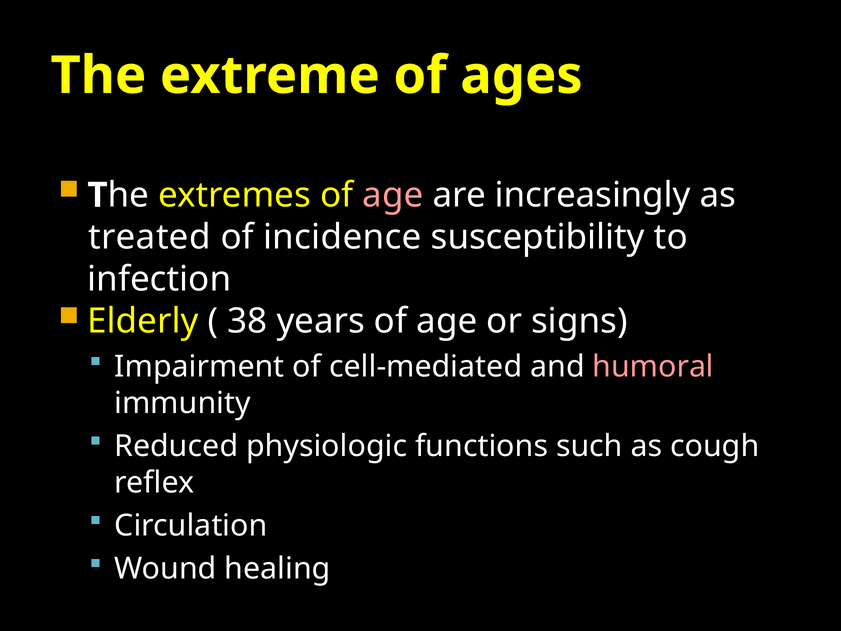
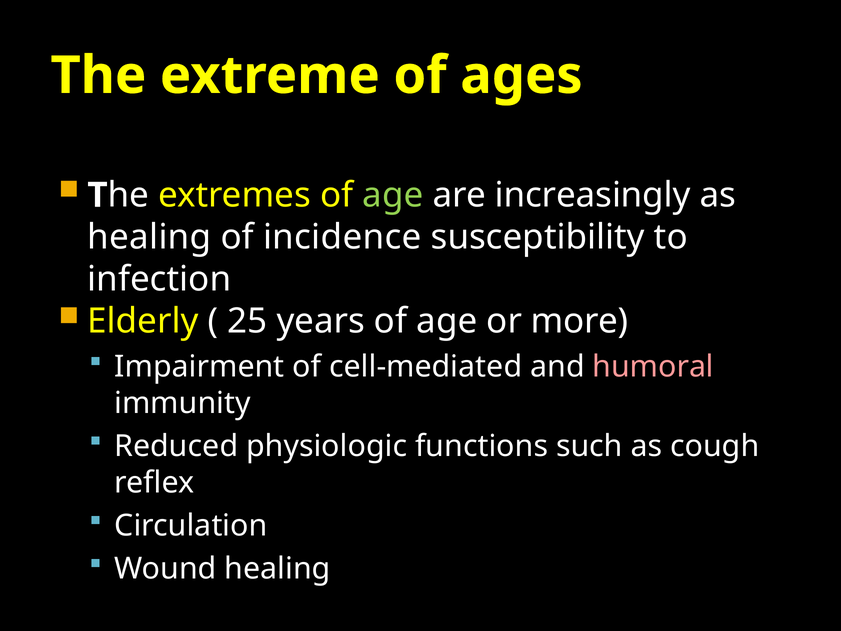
age colour: pink -> light green (393, 195)
treated: treated -> healing (149, 237)
38: 38 -> 25 (247, 321)
signs: signs -> more (580, 321)
